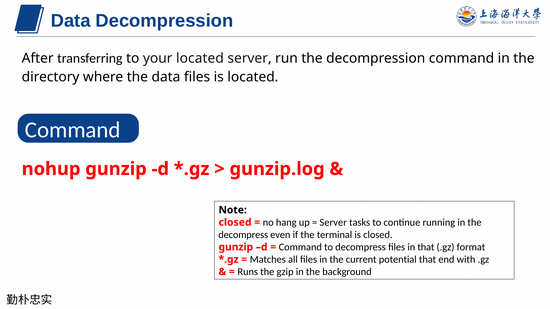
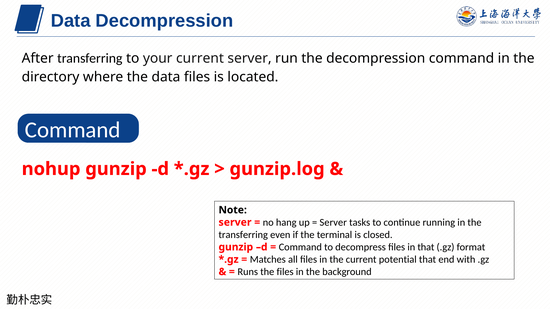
your located: located -> current (200, 58)
closed: closed -> server (235, 223)
decompress: decompress -> transferring (243, 235)
the gzip: gzip -> files (285, 272)
